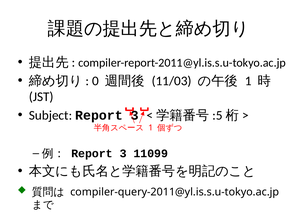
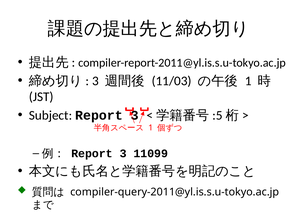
0: 0 -> 3 (95, 81)
